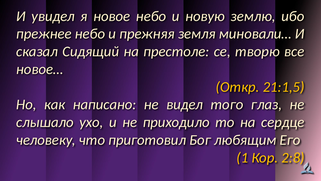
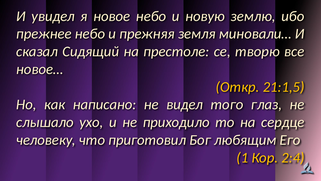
2:8: 2:8 -> 2:4 (293, 157)
